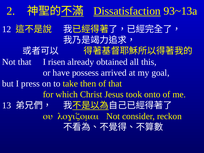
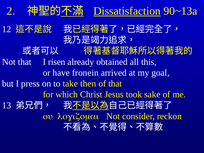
93~13a: 93~13a -> 90~13a (180, 11)
possess: possess -> fronein (85, 73)
onto: onto -> sake (152, 94)
